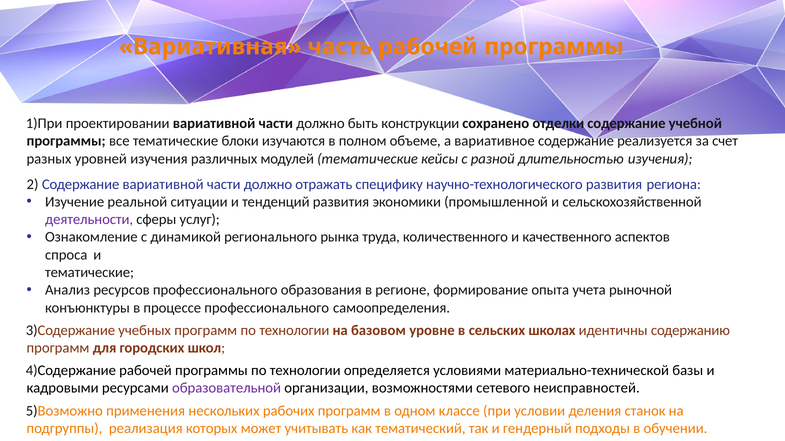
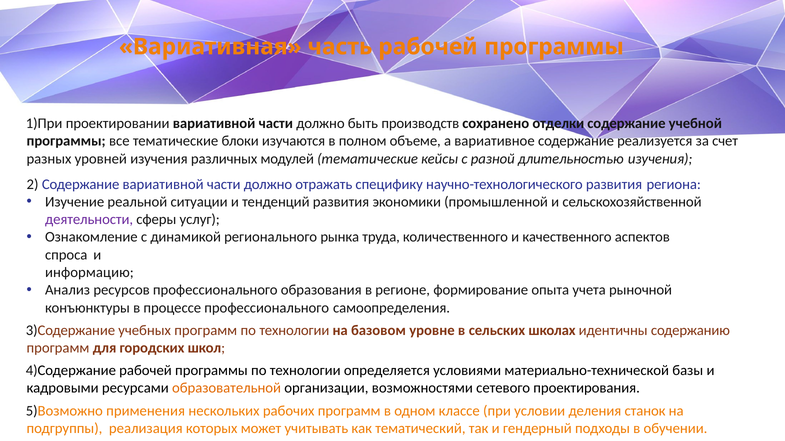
конструкции: конструкции -> производств (420, 124)
тематические: тематические -> информацию (89, 273)
образовательной colour: purple -> orange (227, 389)
неисправностей: неисправностей -> проектирования (587, 389)
